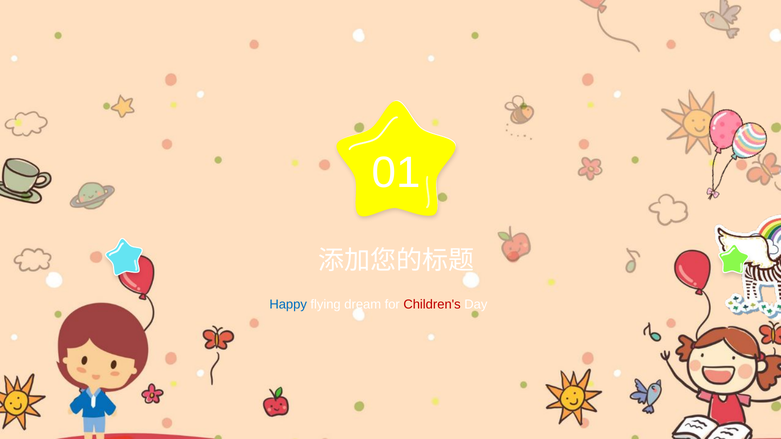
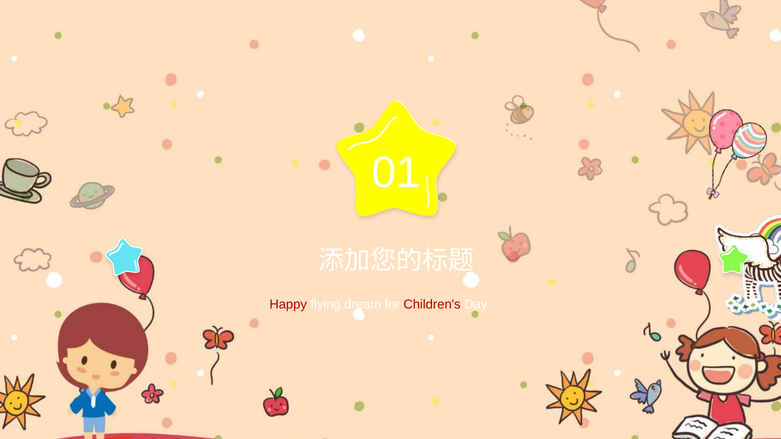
Happy colour: blue -> red (288, 305)
